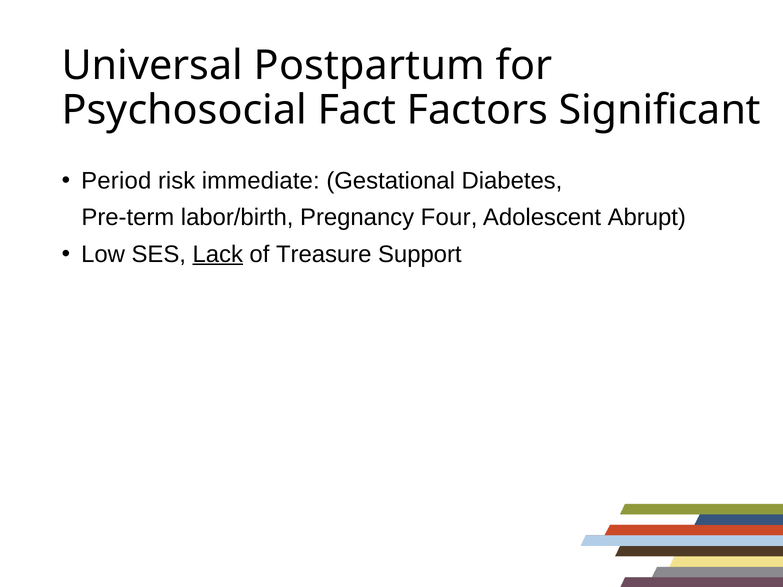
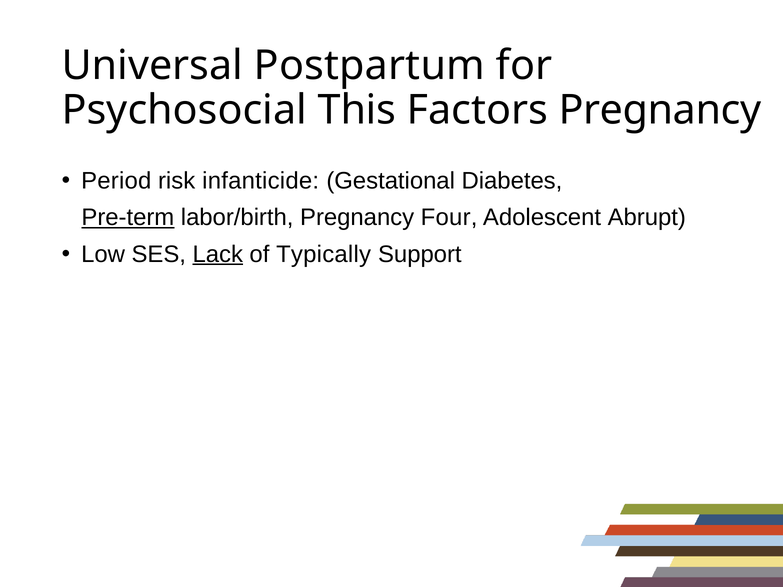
Fact: Fact -> This (357, 110)
Factors Significant: Significant -> Pregnancy (660, 110)
immediate: immediate -> infanticide (261, 181)
Pre-term underline: none -> present (128, 218)
Treasure: Treasure -> Typically (324, 254)
